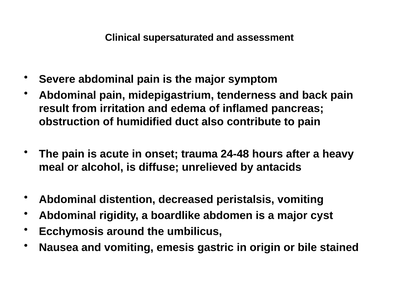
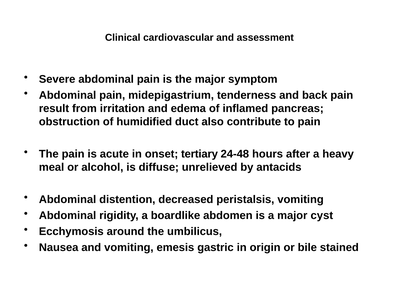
supersaturated: supersaturated -> cardiovascular (178, 38)
trauma: trauma -> tertiary (199, 154)
